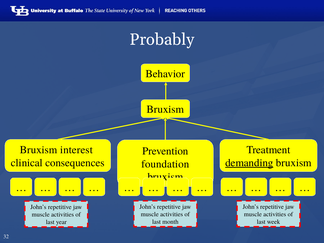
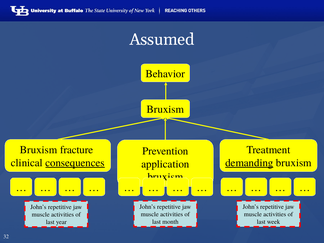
Probably: Probably -> Assumed (162, 39)
interest: interest -> fracture (77, 150)
consequences underline: none -> present (75, 163)
foundation: foundation -> application (165, 164)
